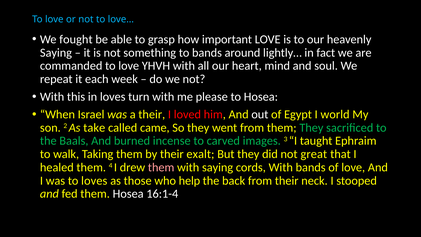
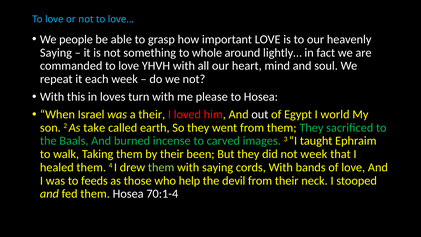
fought: fought -> people (76, 39)
to bands: bands -> whole (207, 53)
came: came -> earth (155, 128)
exalt: exalt -> been (201, 154)
not great: great -> week (314, 154)
them colour: pink -> light green (161, 167)
to loves: loves -> feeds (94, 181)
back: back -> devil (234, 181)
16:1-4: 16:1-4 -> 70:1-4 (162, 194)
